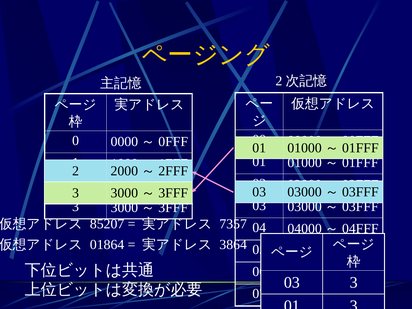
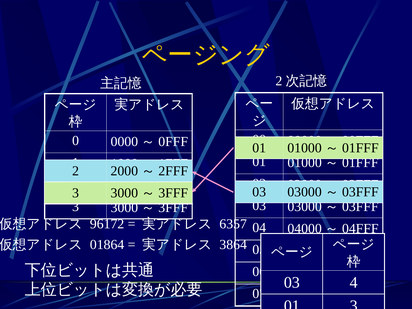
85207: 85207 -> 96172 (107, 224)
7357: 7357 -> 6357 (233, 224)
03 3: 3 -> 4 (354, 282)
